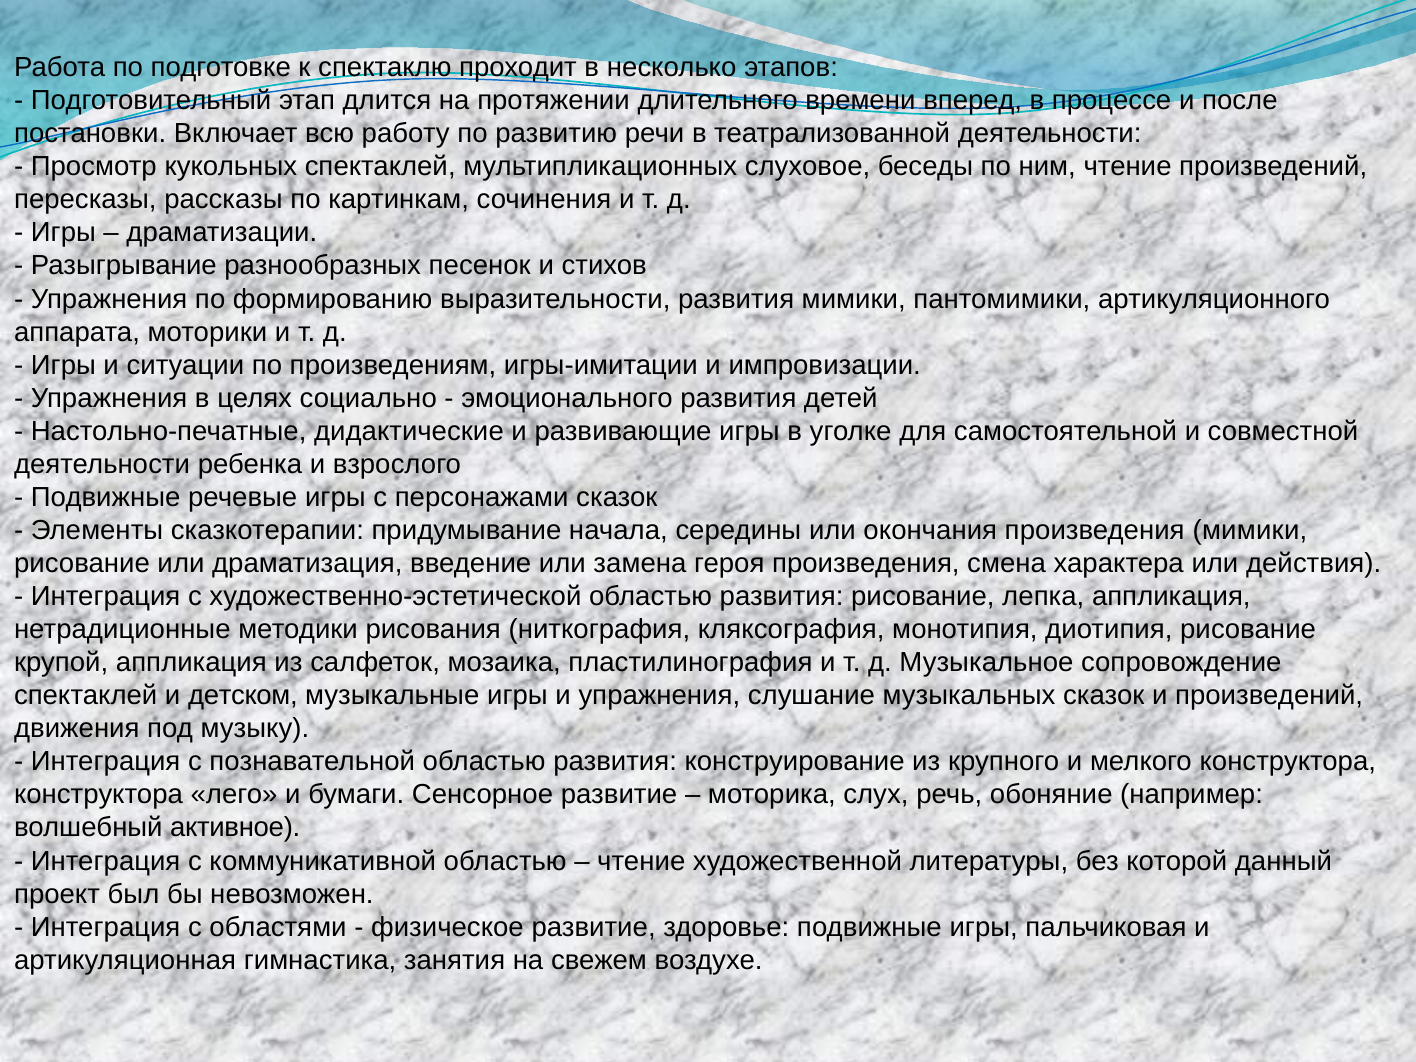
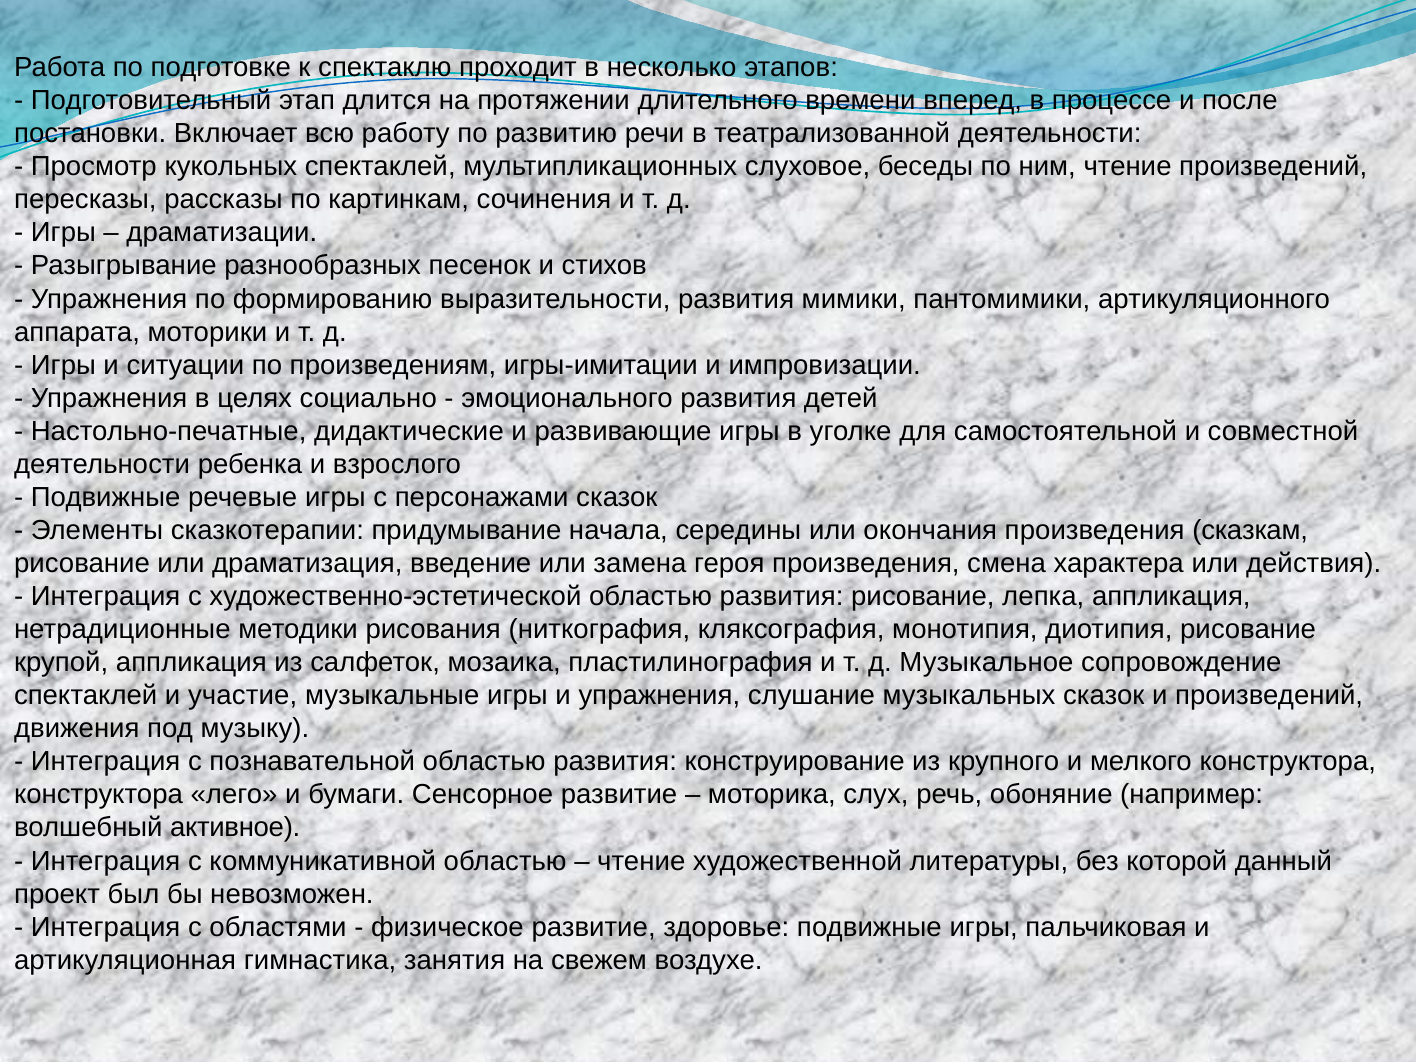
произведения мимики: мимики -> сказкам (1250, 530)
детском: детском -> участие (243, 696)
